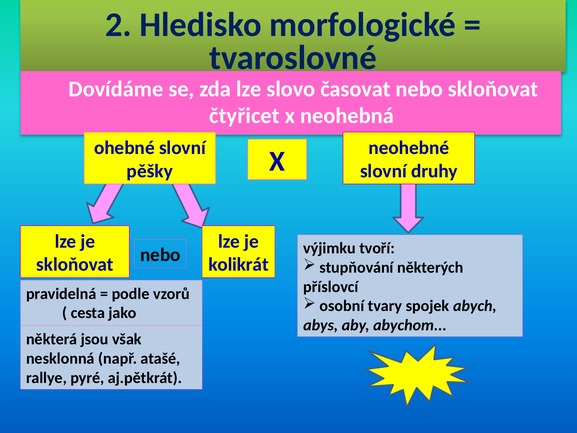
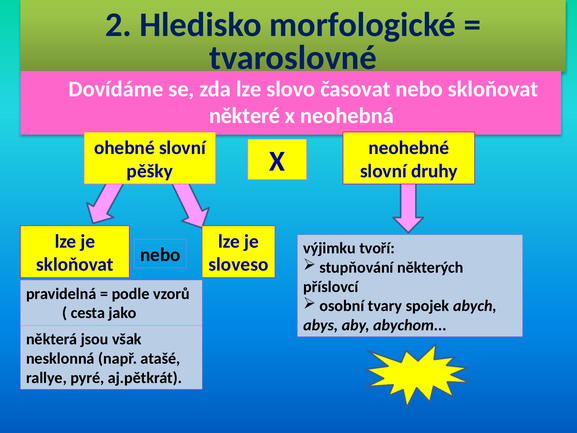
čtyřicet: čtyřicet -> některé (245, 116)
kolikrát: kolikrát -> sloveso (238, 264)
